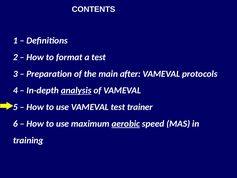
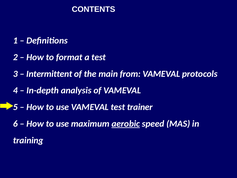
Preparation: Preparation -> Intermittent (49, 74)
after: after -> from (130, 74)
analysis underline: present -> none (76, 90)
